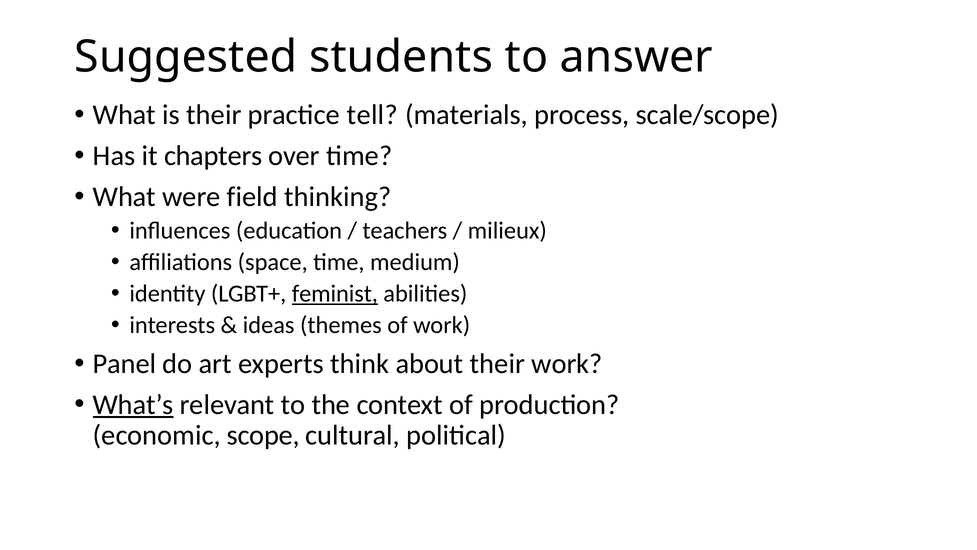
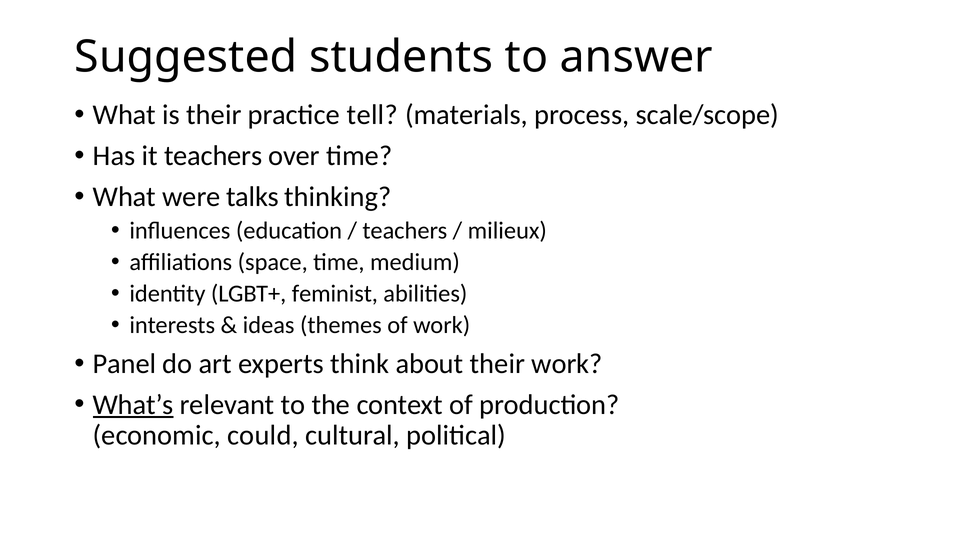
it chapters: chapters -> teachers (213, 156)
field: field -> talks (253, 197)
feminist underline: present -> none (335, 293)
scope: scope -> could (263, 435)
